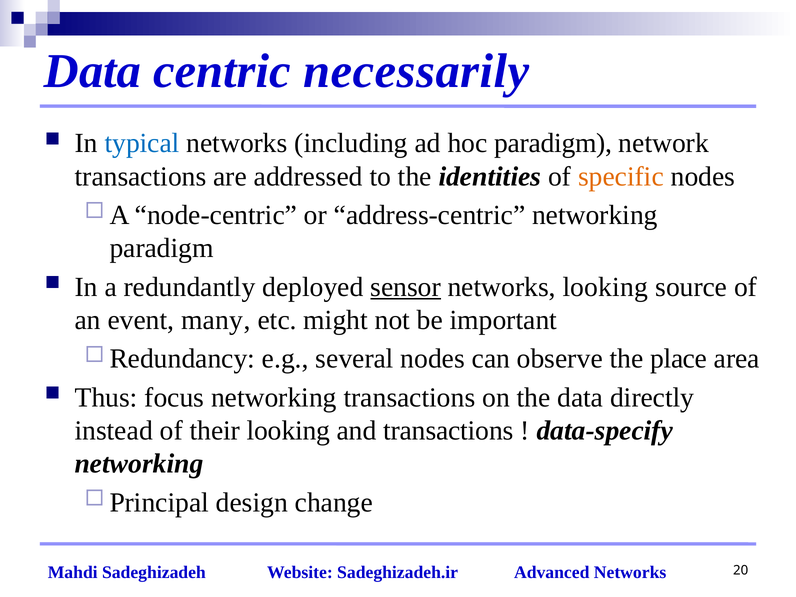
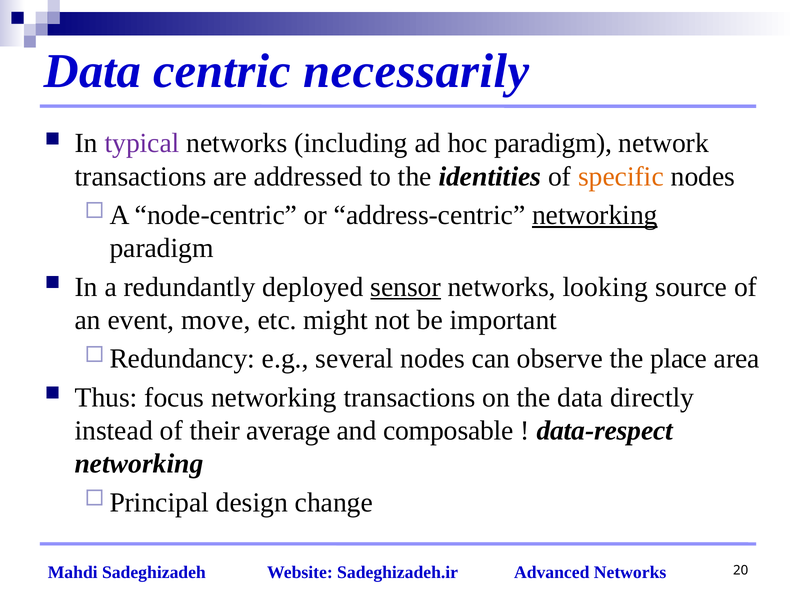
typical colour: blue -> purple (142, 143)
networking underline: none -> present (595, 215)
many: many -> move (216, 320)
their looking: looking -> average (288, 431)
and transactions: transactions -> composable (448, 431)
data-specify: data-specify -> data-respect (605, 431)
